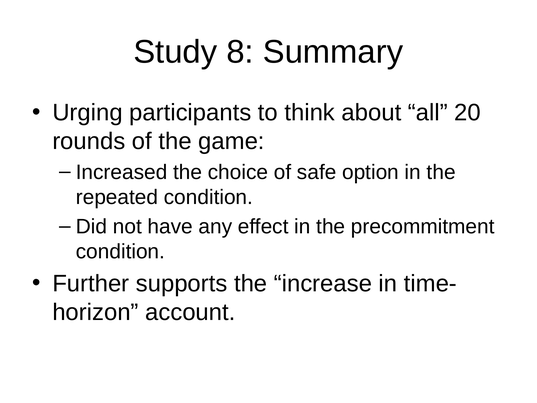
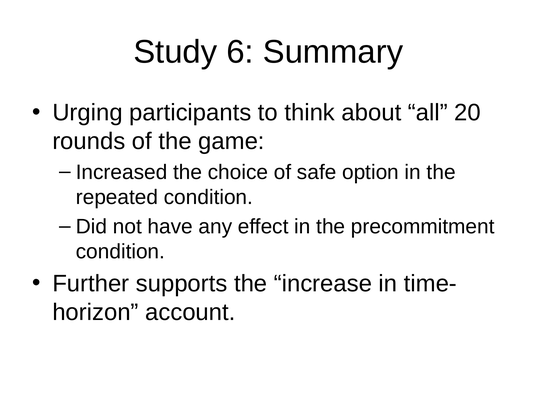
8: 8 -> 6 (240, 52)
